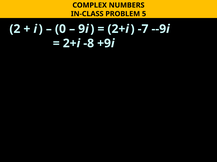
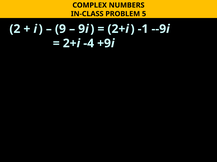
0: 0 -> 9 (60, 29)
-7: -7 -> -1 (143, 29)
-8: -8 -> -4 (89, 44)
